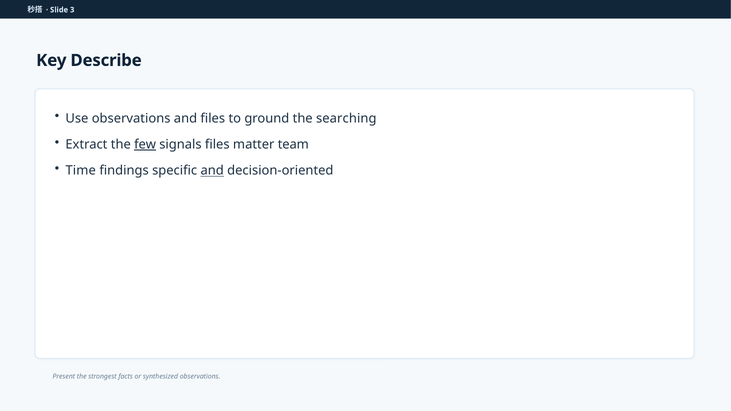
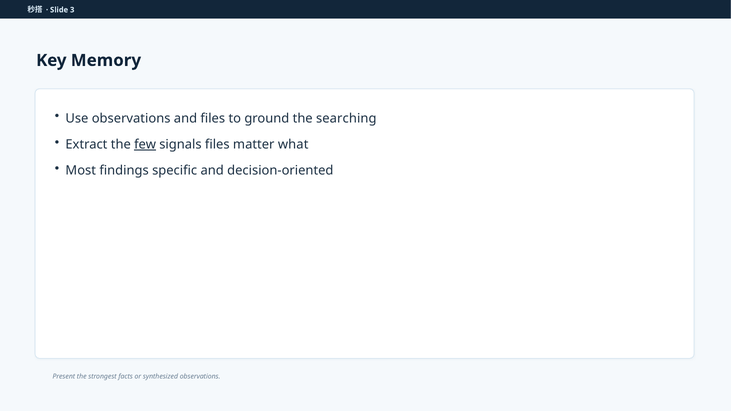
Describe: Describe -> Memory (106, 60)
team: team -> what (293, 145)
Time: Time -> Most (81, 171)
and underline: present -> none (212, 171)
